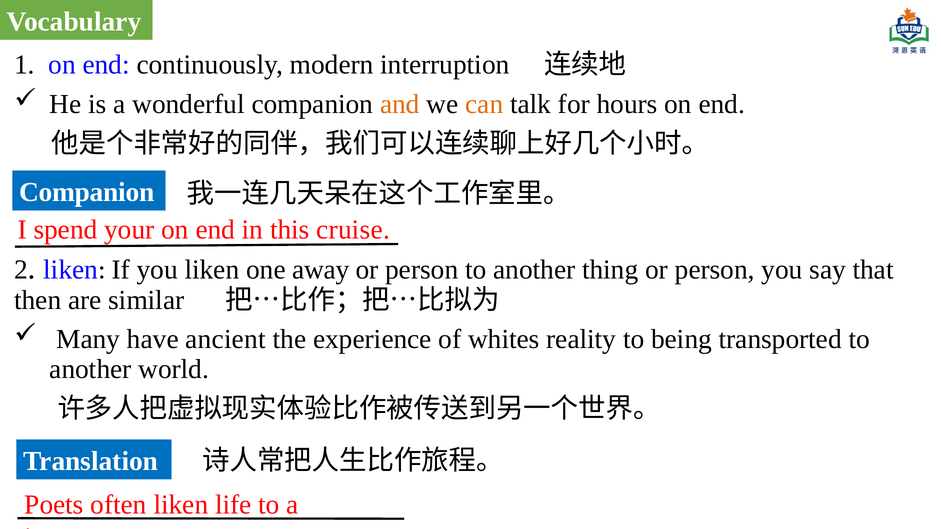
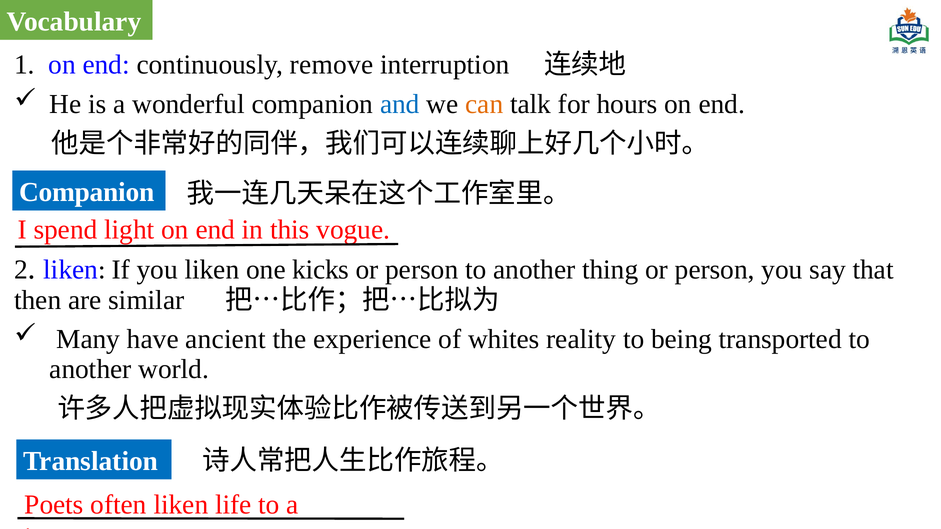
modern: modern -> remove (332, 65)
and colour: orange -> blue (400, 104)
your: your -> light (129, 230)
cruise: cruise -> vogue (353, 230)
away: away -> kicks (321, 270)
